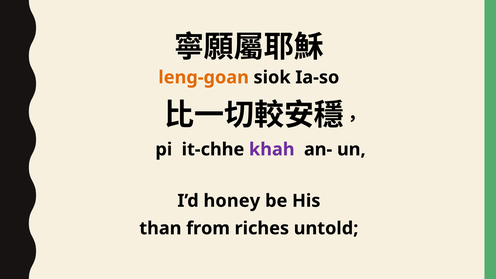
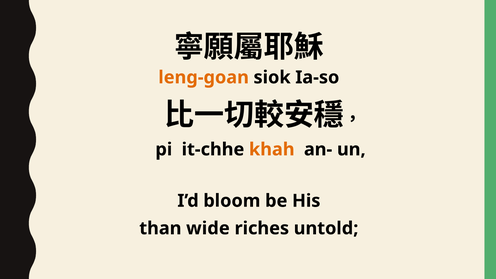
khah colour: purple -> orange (272, 149)
honey: honey -> bloom (232, 201)
from: from -> wide (208, 228)
